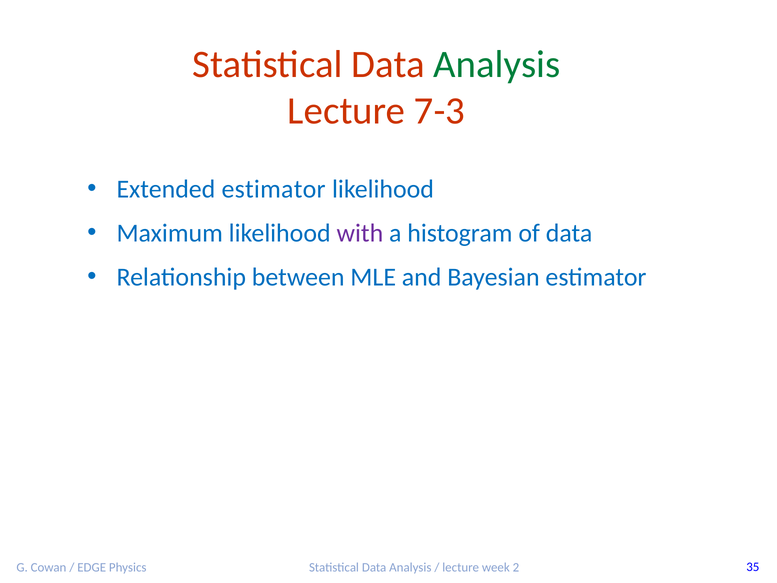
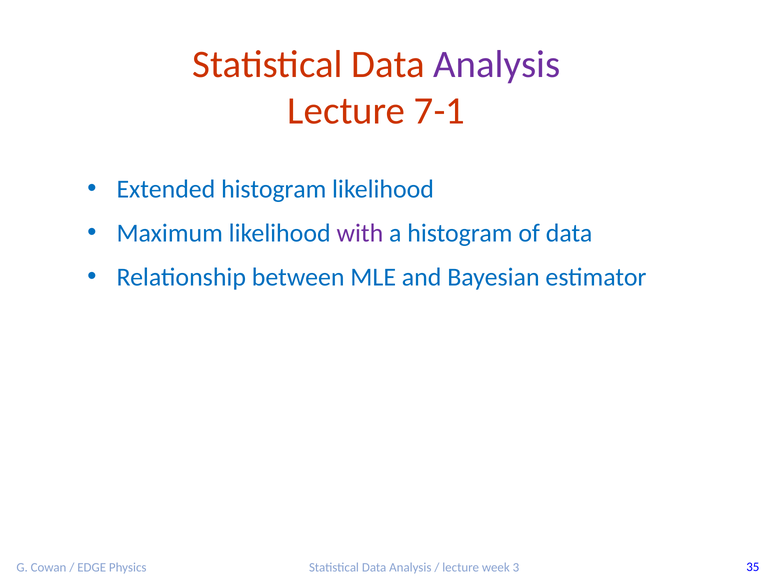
Analysis colour: green -> purple (497, 64)
7-3: 7-3 -> 7-1 (440, 111)
Extended estimator: estimator -> histogram (274, 189)
2: 2 -> 3 (516, 567)
